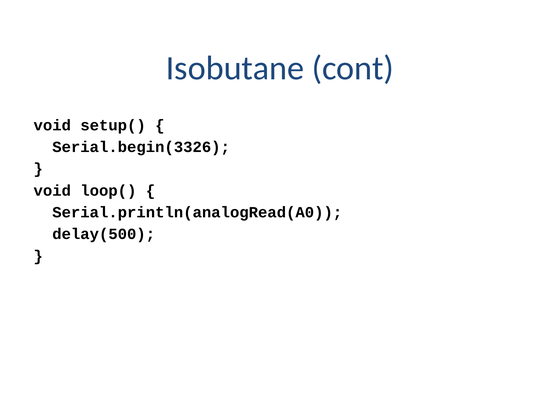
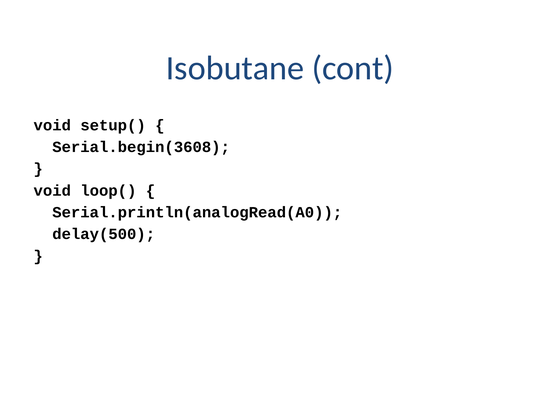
Serial.begin(3326: Serial.begin(3326 -> Serial.begin(3608 (141, 147)
